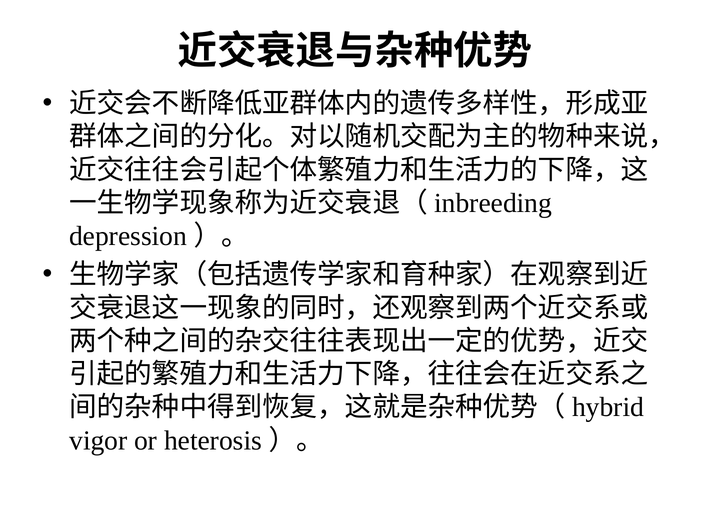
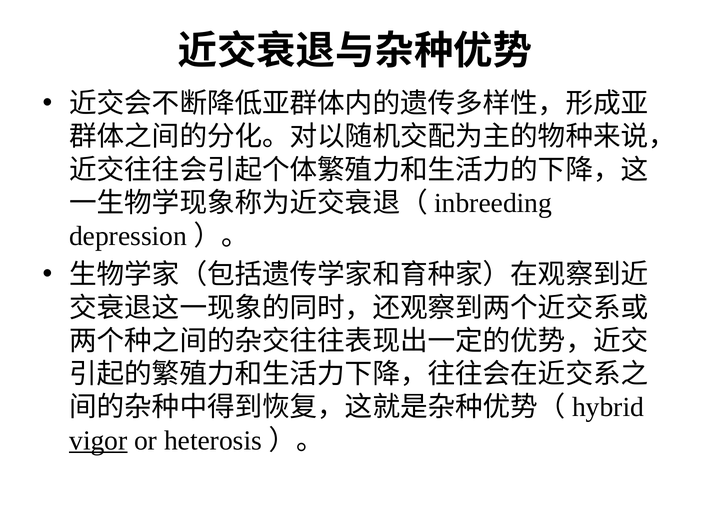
vigor underline: none -> present (98, 441)
